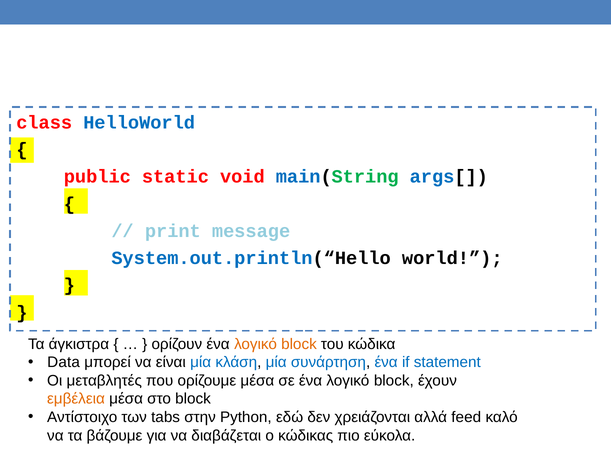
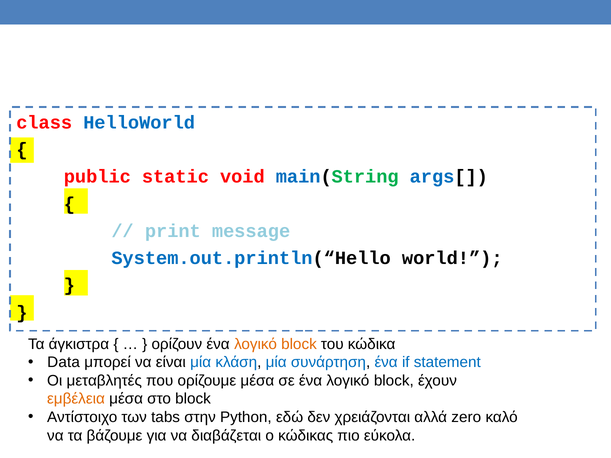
feed: feed -> zero (466, 417)
